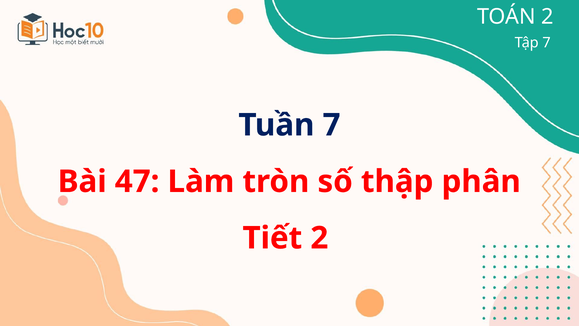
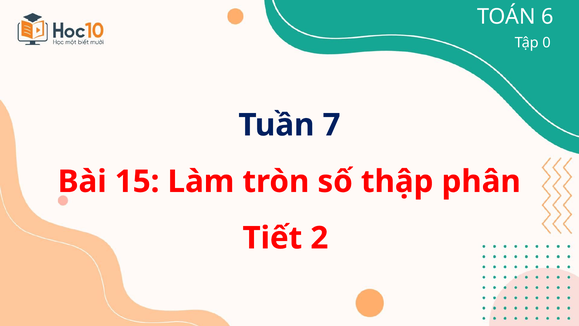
TOÁN 2: 2 -> 6 (547, 17)
Tập 7: 7 -> 0 (547, 43)
47: 47 -> 15 (137, 181)
